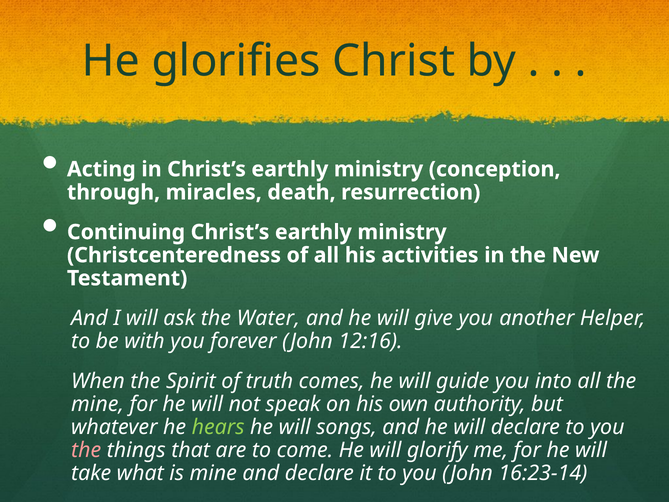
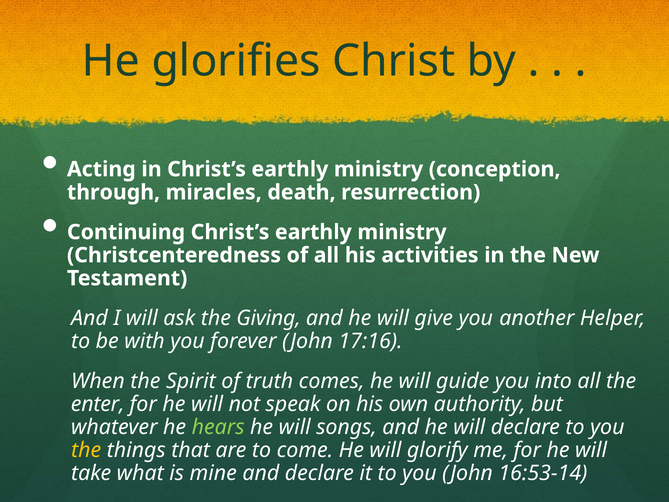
Water: Water -> Giving (269, 318)
12:16: 12:16 -> 17:16 (370, 341)
mine: mine -> enter (98, 404)
the colour: pink -> yellow (86, 450)
16:23-14: 16:23-14 -> 16:53-14 (543, 473)
